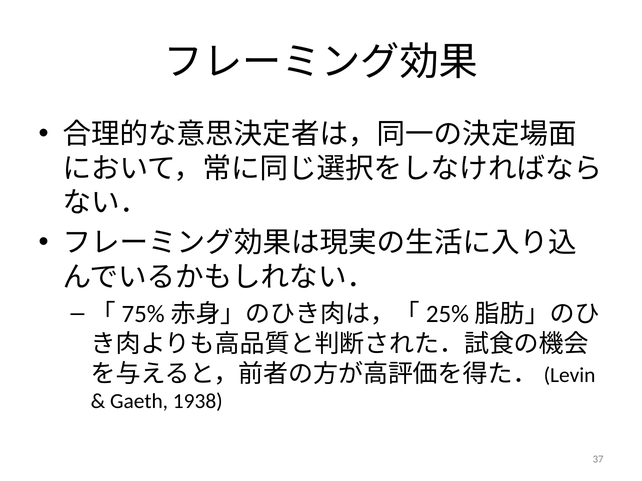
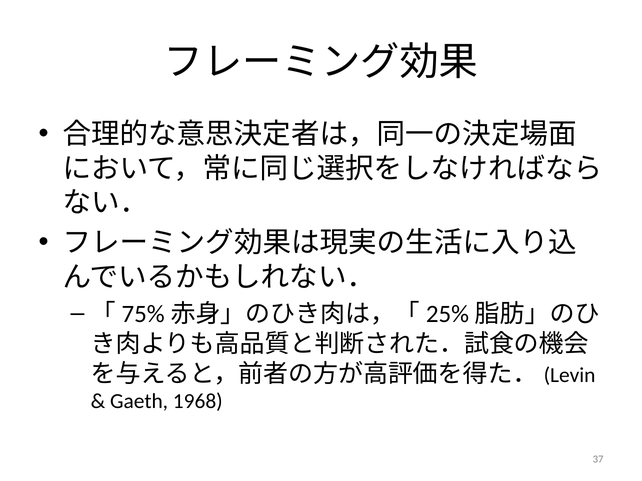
1938: 1938 -> 1968 (198, 402)
